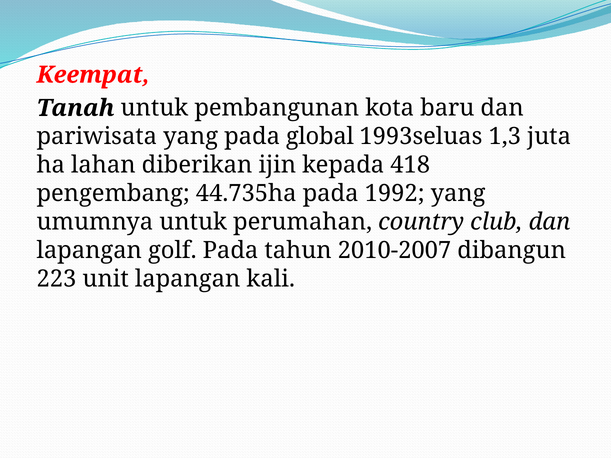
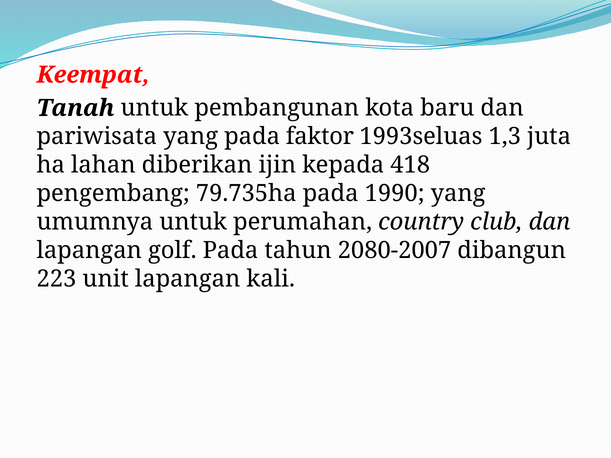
global: global -> faktor (320, 137)
44.735ha: 44.735ha -> 79.735ha (246, 193)
1992: 1992 -> 1990 (395, 193)
2010-2007: 2010-2007 -> 2080-2007 (394, 250)
